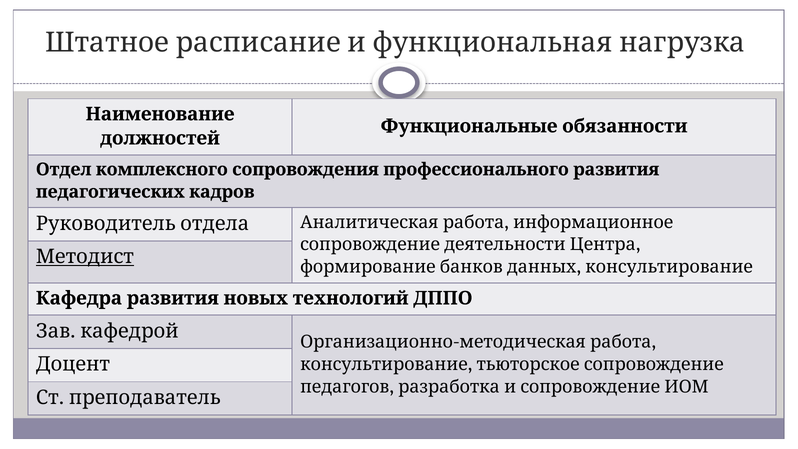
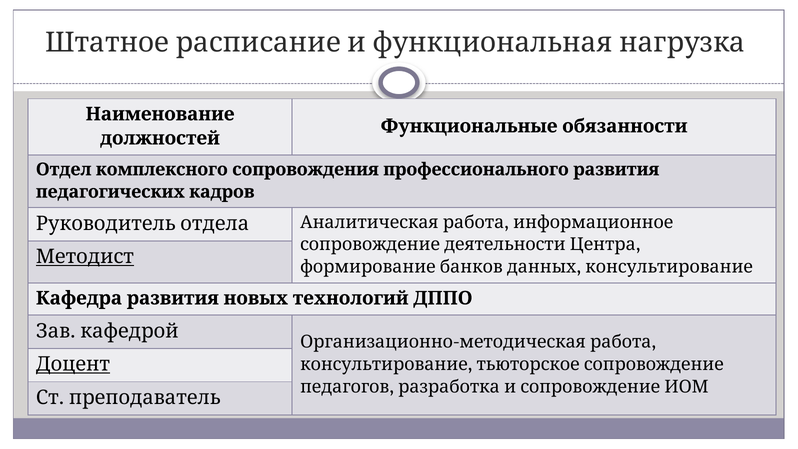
Доцент underline: none -> present (73, 364)
